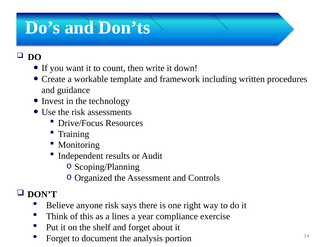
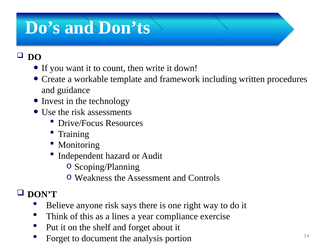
results: results -> hazard (118, 156)
Organized: Organized -> Weakness (93, 178)
